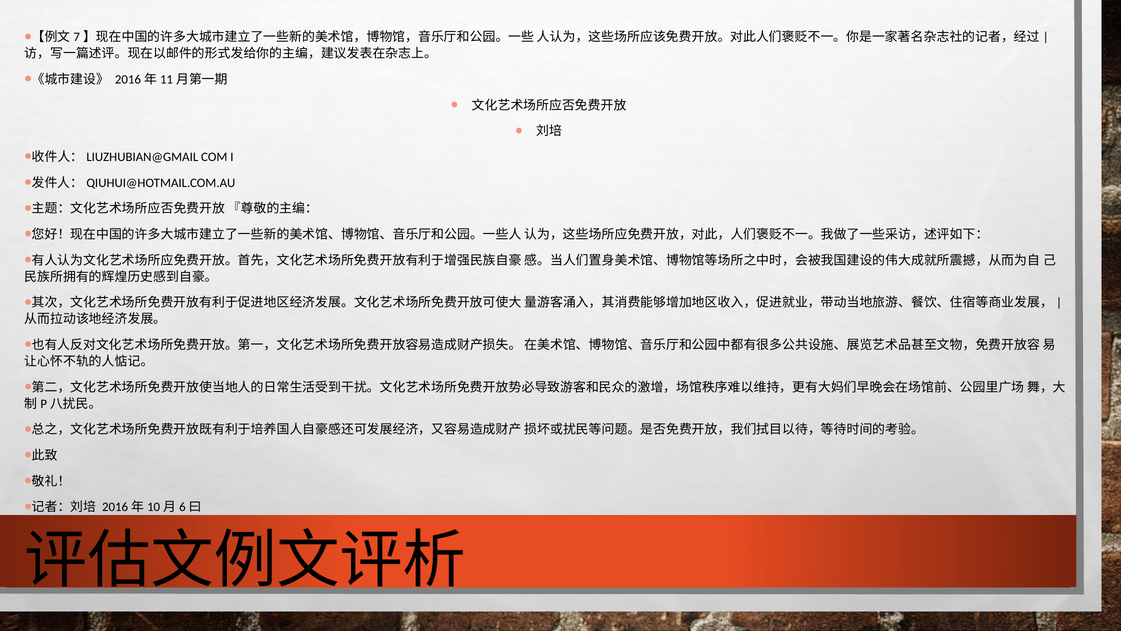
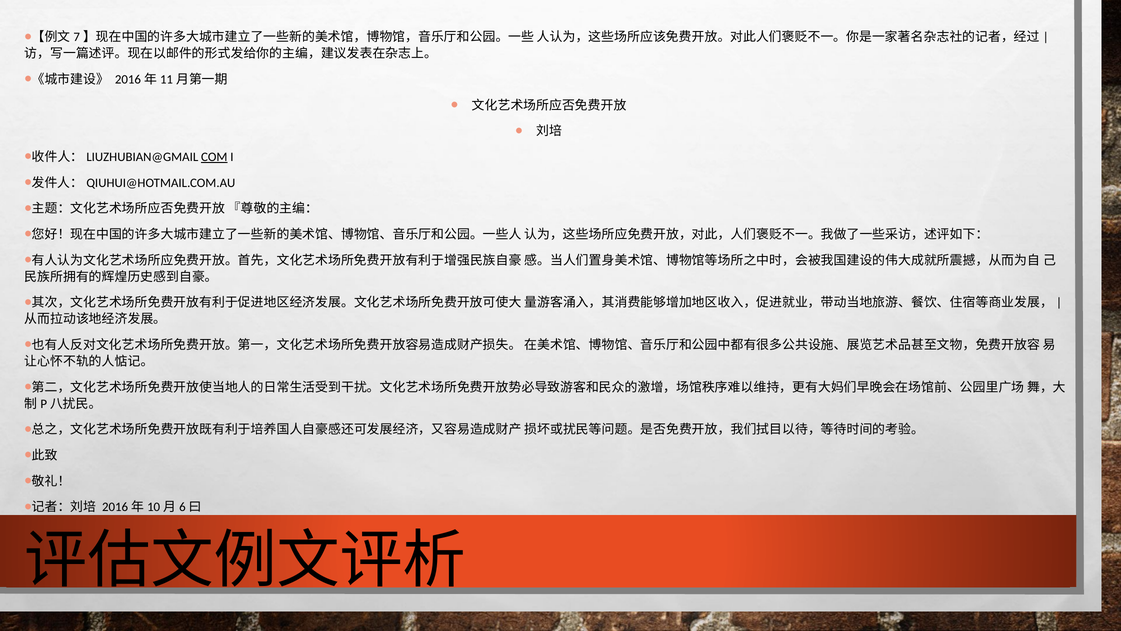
COM underline: none -> present (214, 157)
